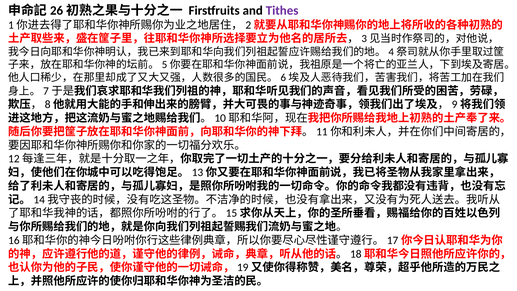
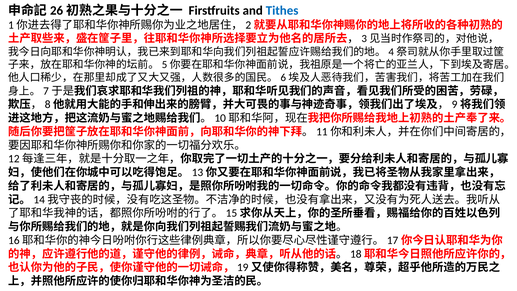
Tithes colour: purple -> blue (282, 11)
